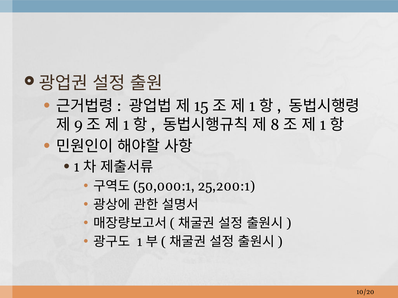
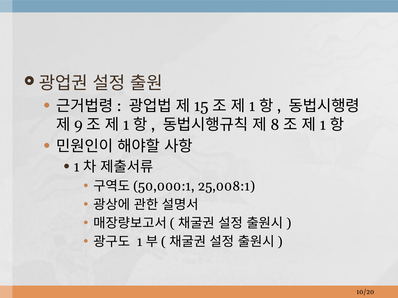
25,200:1: 25,200:1 -> 25,008:1 (226, 186)
